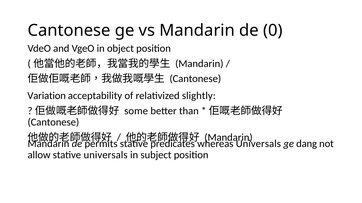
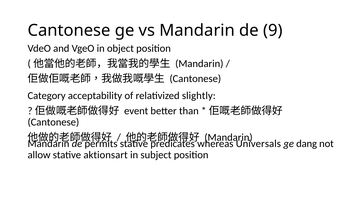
0: 0 -> 9 (273, 30)
Variation: Variation -> Category (47, 96)
some: some -> event (136, 111)
stative universals: universals -> aktionsart (106, 155)
